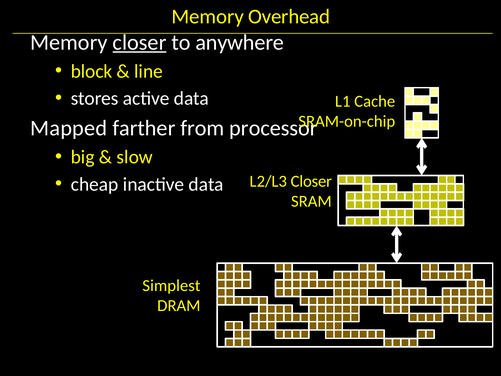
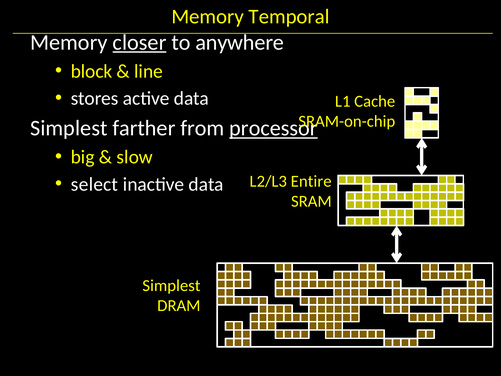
Overhead: Overhead -> Temporal (289, 16)
Mapped: Mapped -> Simplest (69, 128)
processor underline: none -> present (273, 128)
cheap: cheap -> select (95, 184)
L2/L3 Closer: Closer -> Entire (311, 181)
